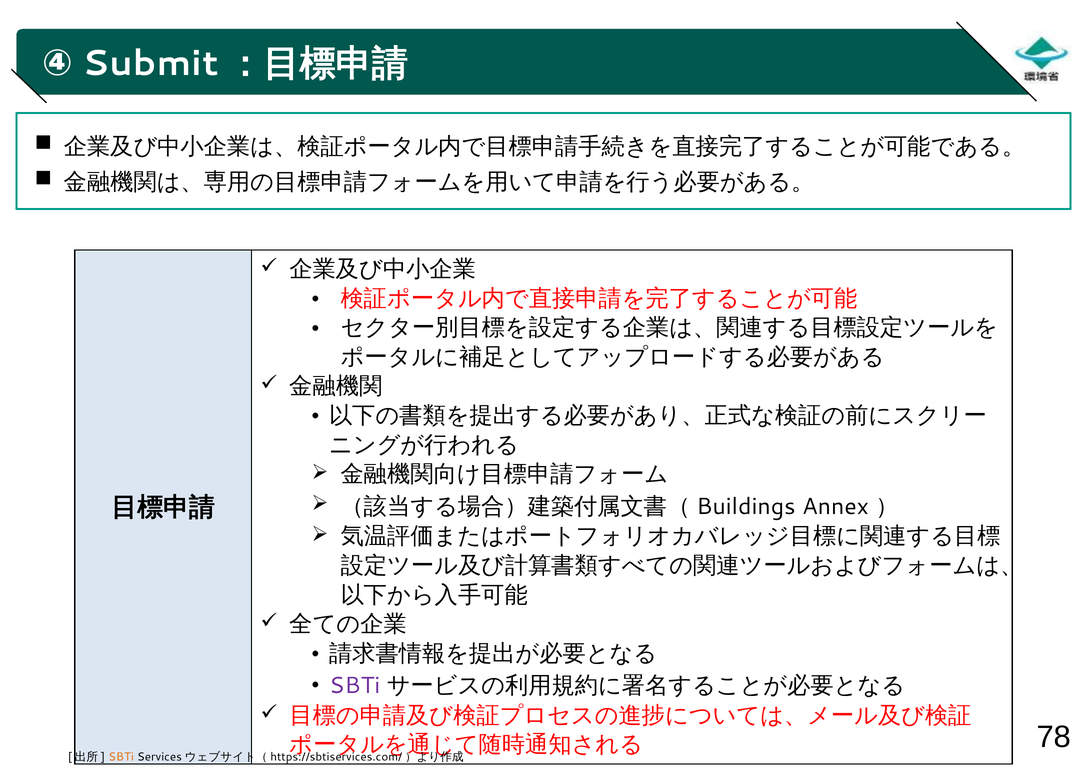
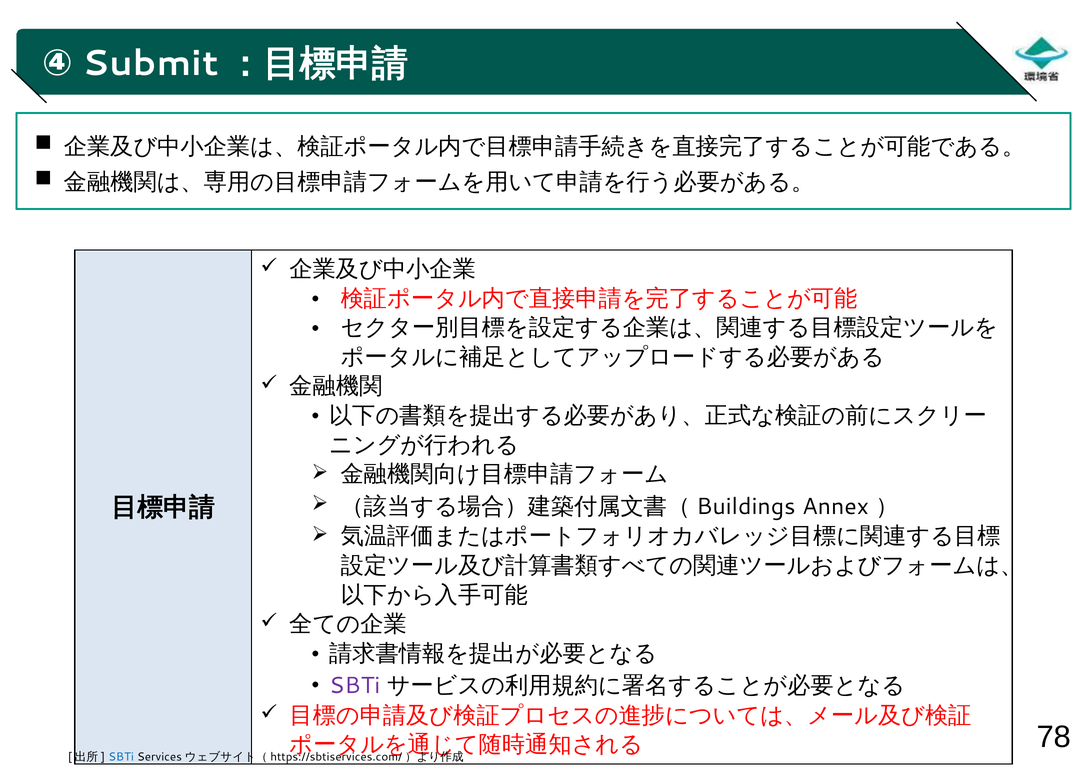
SBTi colour: orange -> blue (121, 757)
